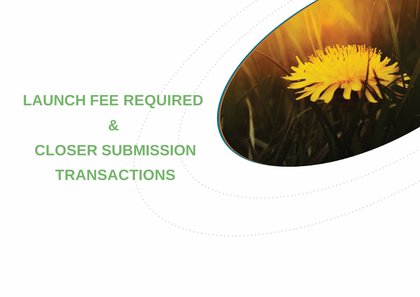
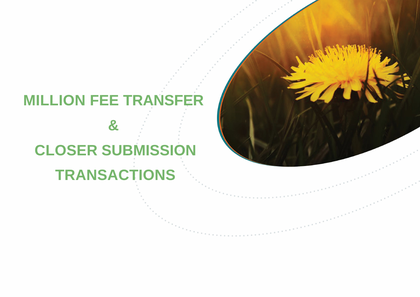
LAUNCH: LAUNCH -> MILLION (54, 101)
REQUIRED: REQUIRED -> TRANSFER (163, 101)
